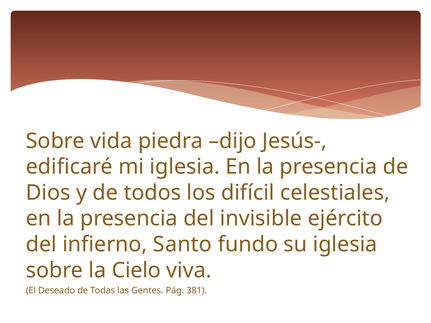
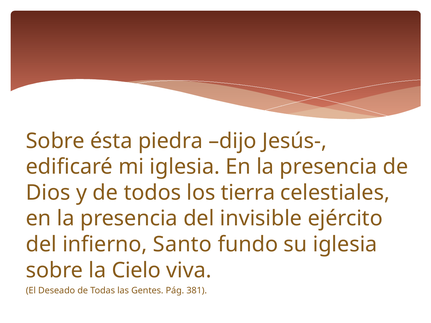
vida: vida -> ésta (111, 141)
difícil: difícil -> tierra (248, 193)
